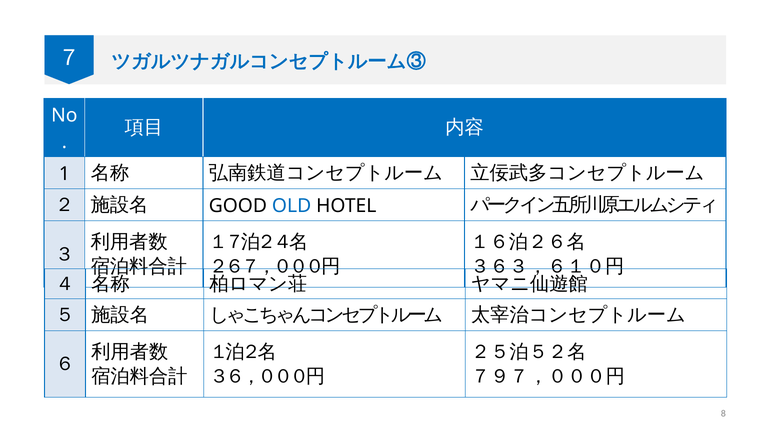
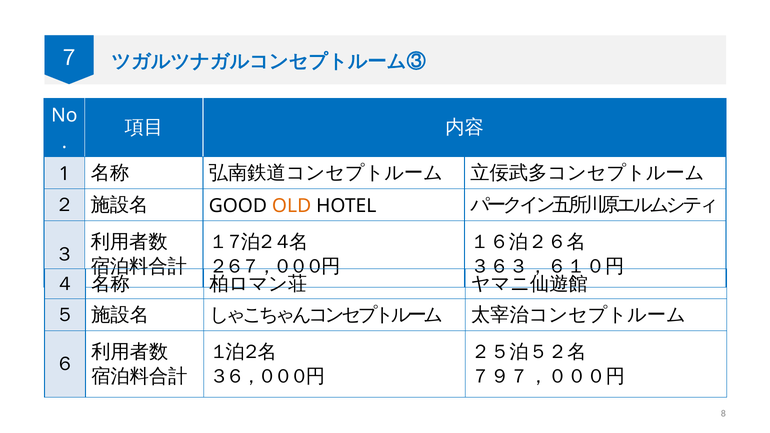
OLD colour: blue -> orange (292, 206)
